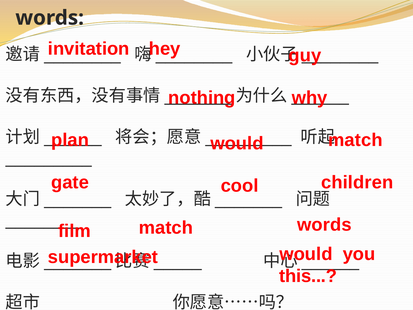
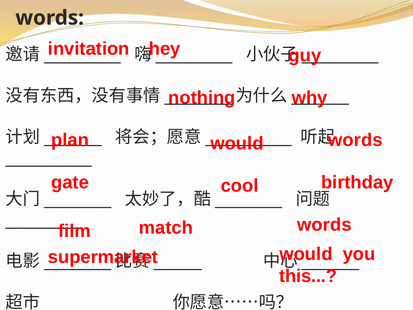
match: match -> words (355, 140)
children: children -> birthday (357, 182)
